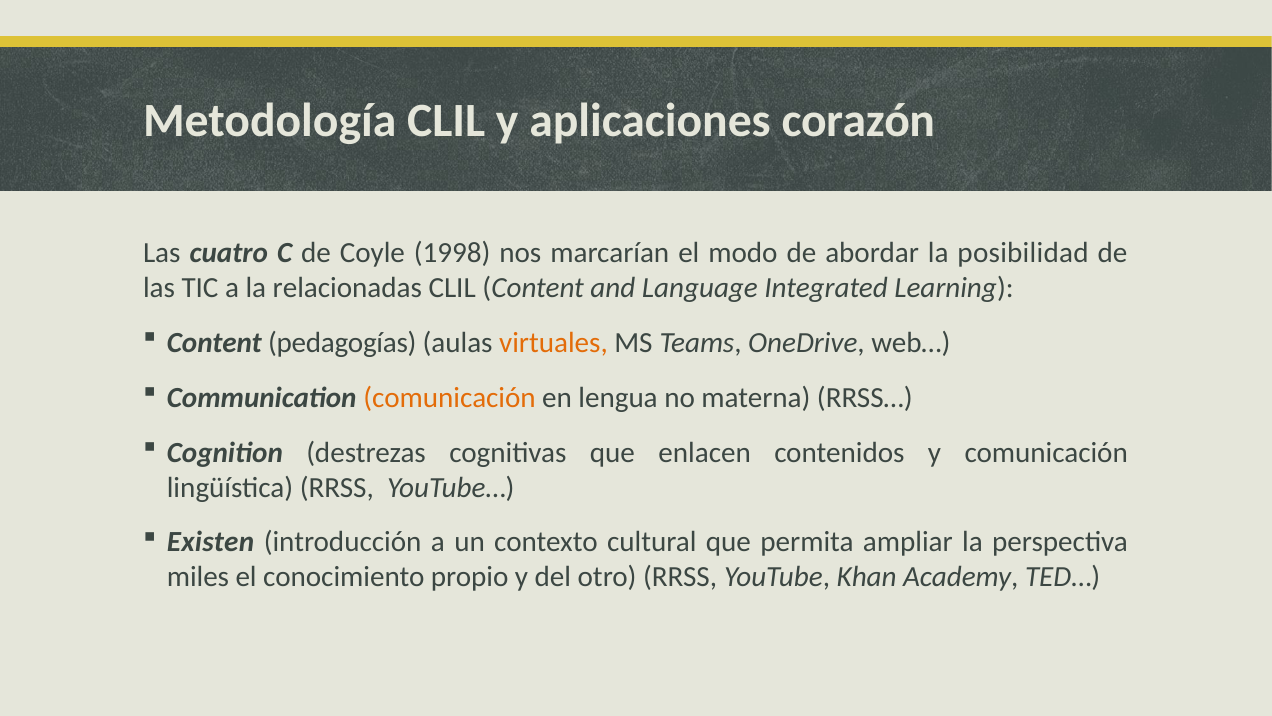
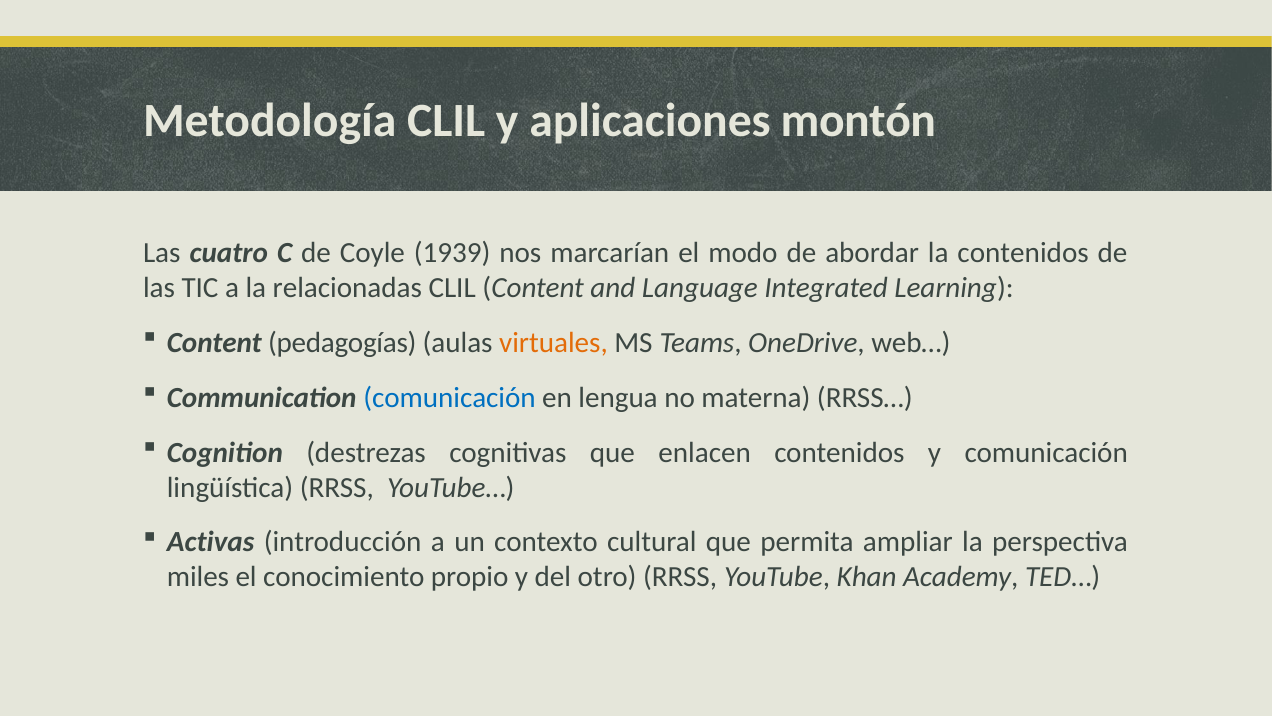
corazón: corazón -> montón (858, 120)
1998: 1998 -> 1939 (452, 253)
la posibilidad: posibilidad -> contenidos (1023, 253)
comunicación colour: orange -> blue (450, 397)
Existen: Existen -> Activas (211, 542)
